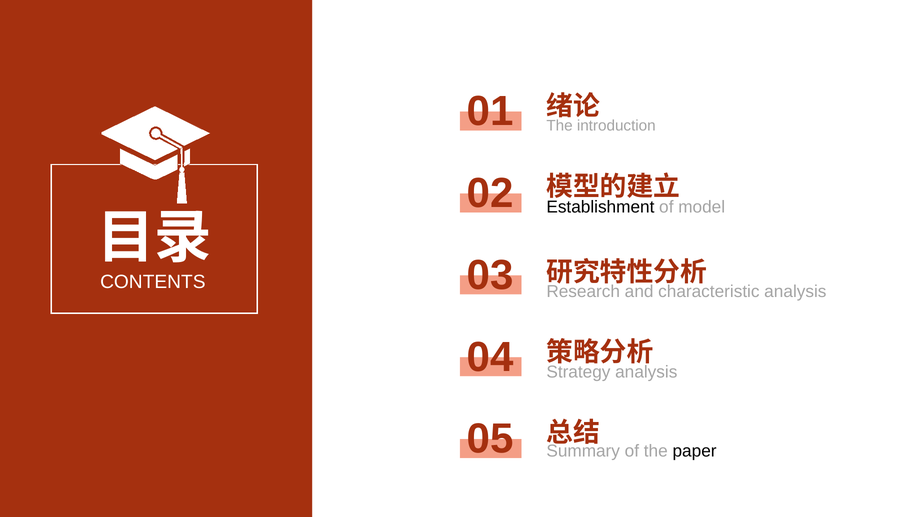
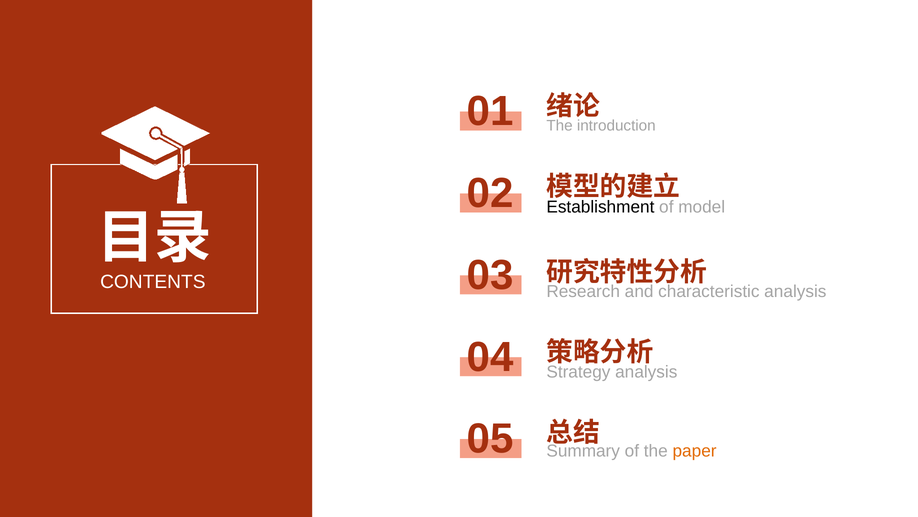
paper colour: black -> orange (695, 451)
